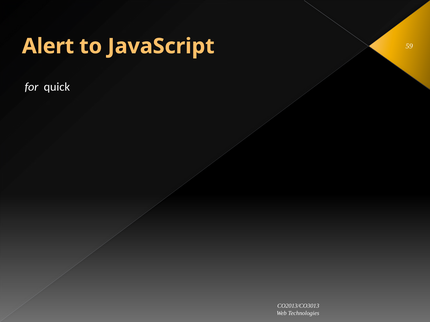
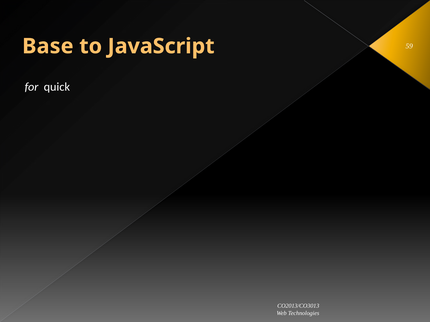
Alert: Alert -> Base (48, 46)
